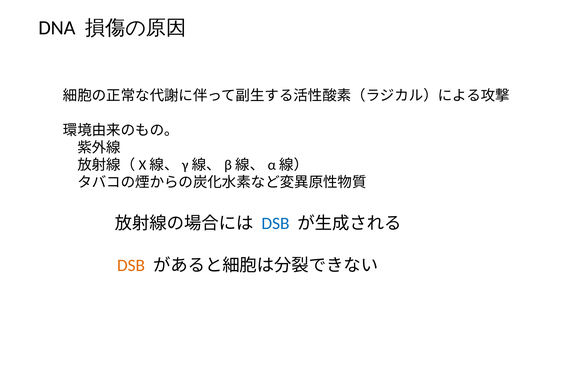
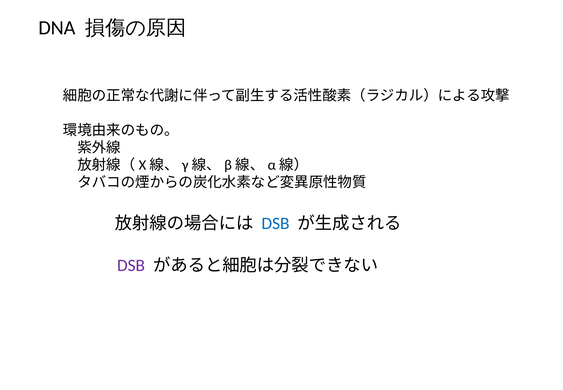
DSB colour: orange -> purple (131, 265)
